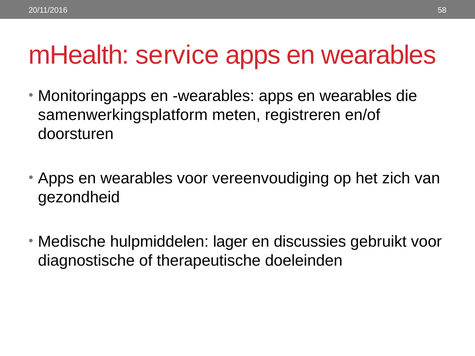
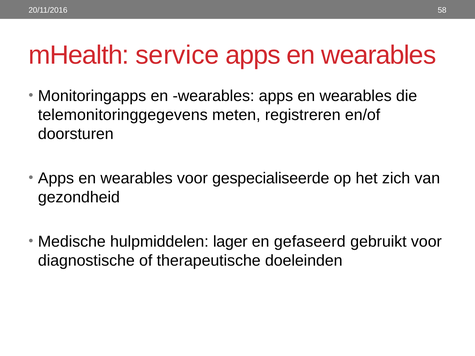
samenwerkingsplatform: samenwerkingsplatform -> telemonitoringgegevens (123, 115)
vereenvoudiging: vereenvoudiging -> gespecialiseerde (271, 178)
discussies: discussies -> gefaseerd (310, 242)
